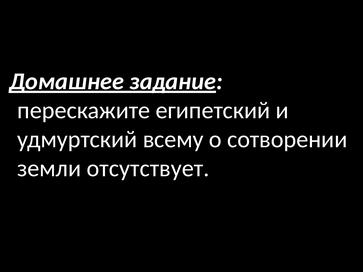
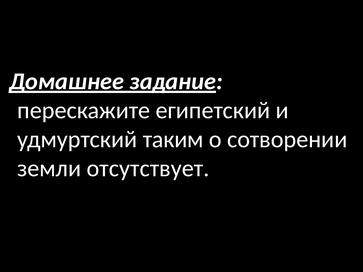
всему: всему -> таким (173, 140)
